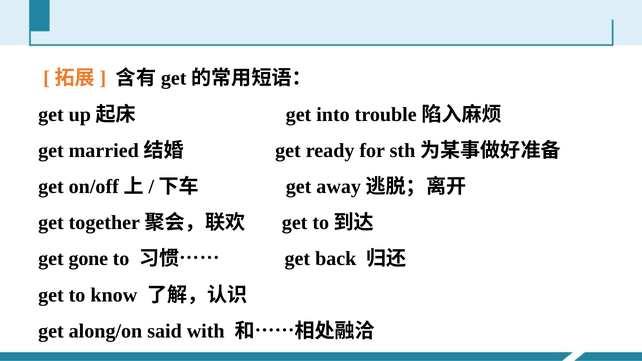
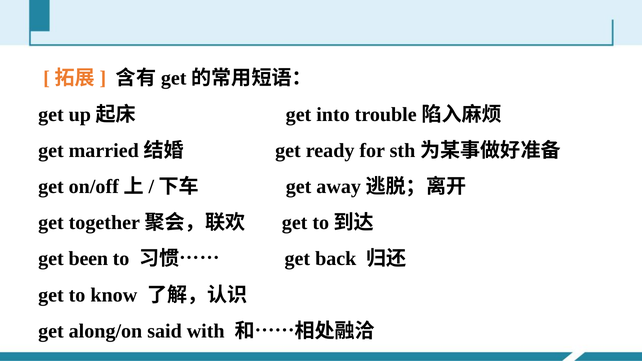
gone: gone -> been (88, 259)
